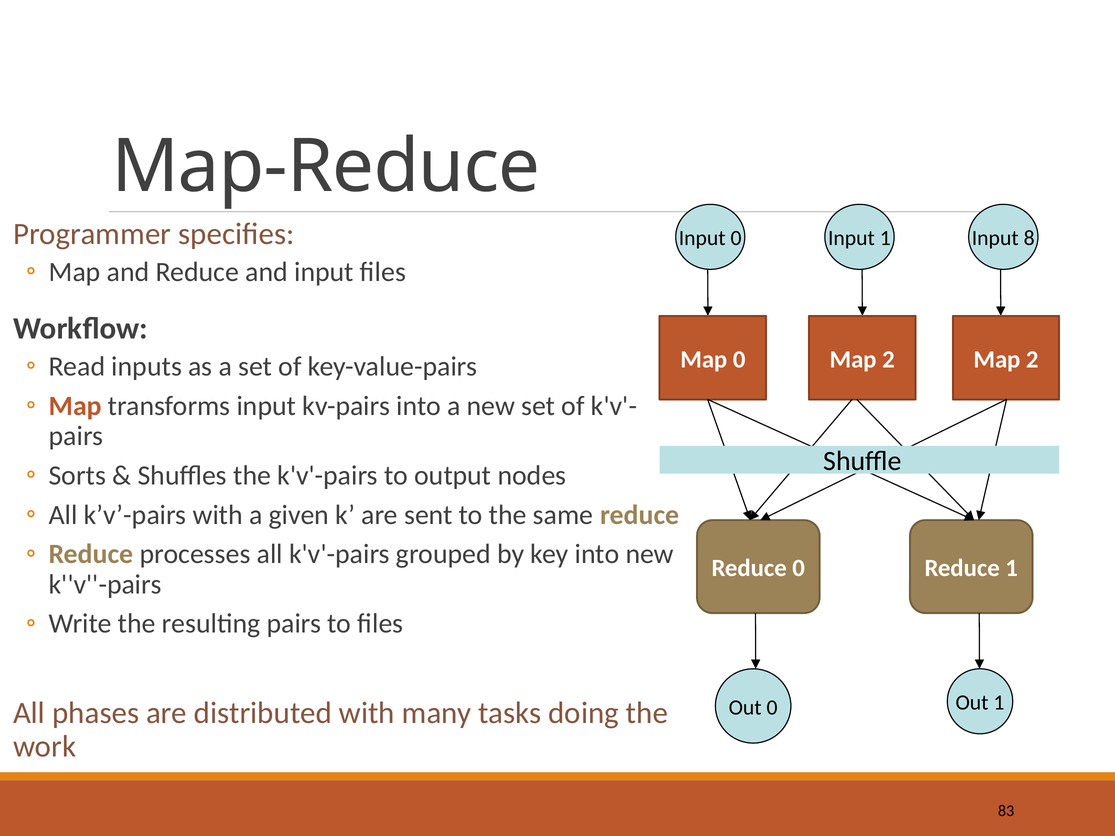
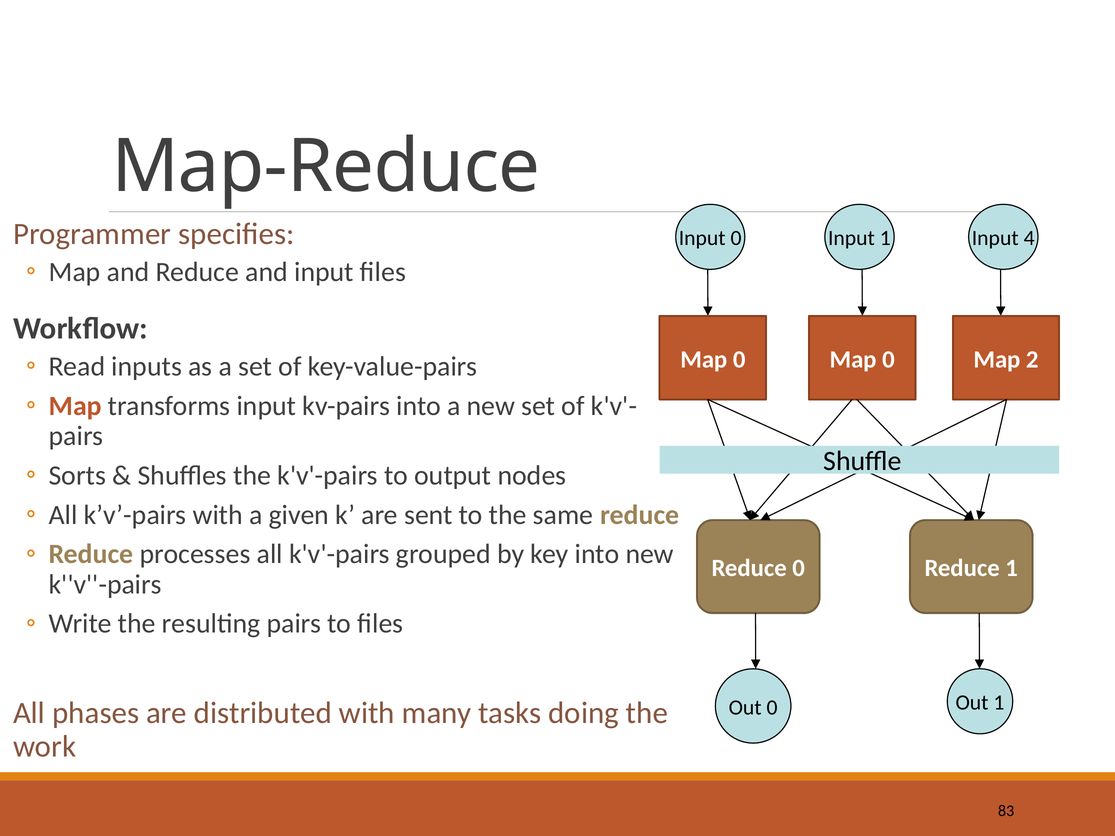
8: 8 -> 4 (1029, 238)
2: 2 -> 0 (888, 359)
